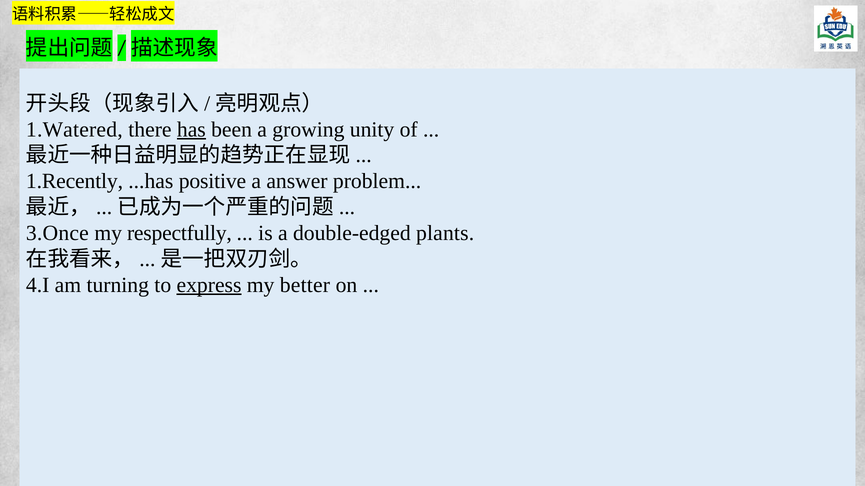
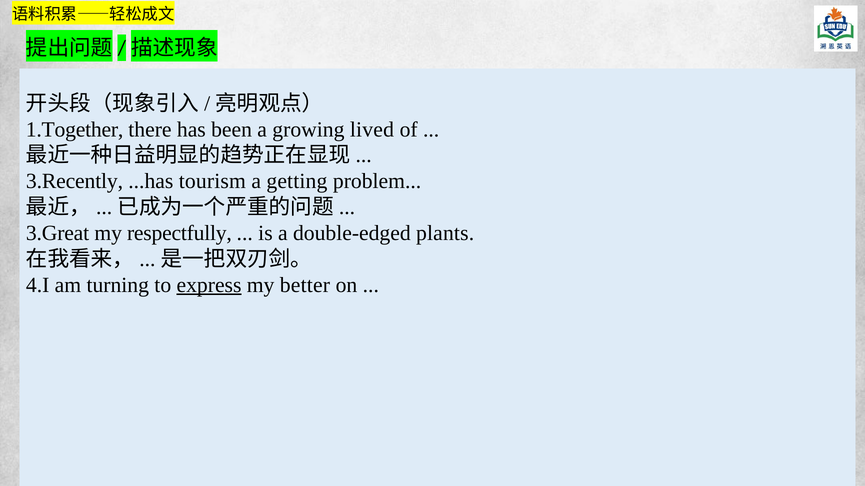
1.Watered: 1.Watered -> 1.Together (75, 130)
has underline: present -> none (191, 130)
unity: unity -> lived (372, 130)
1.Recently: 1.Recently -> 3.Recently (75, 181)
positive: positive -> tourism (212, 181)
answer: answer -> getting (297, 181)
3.Once: 3.Once -> 3.Great (58, 233)
